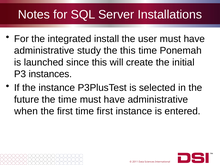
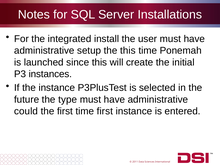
study: study -> setup (89, 51)
the time: time -> type (68, 99)
when: when -> could (26, 111)
